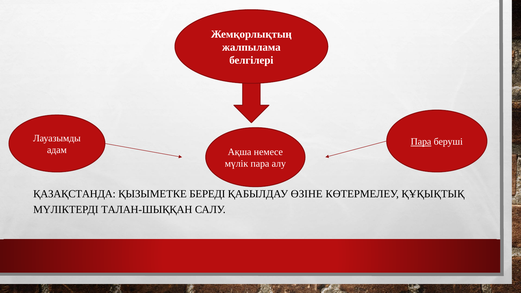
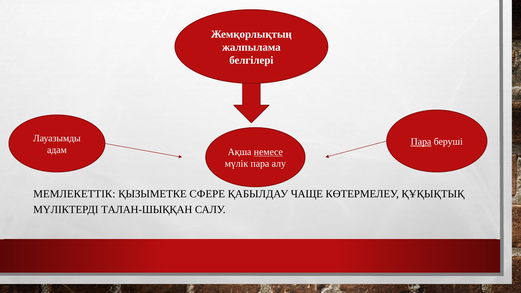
немесе underline: none -> present (268, 152)
ҚАЗАҚСТАНДА: ҚАЗАҚСТАНДА -> МЕМЛЕКЕТТІК (74, 194)
БЕРЕДІ: БЕРЕДІ -> СФЕРЕ (207, 194)
ӨЗІНЕ: ӨЗІНЕ -> ЧАЩЕ (307, 194)
